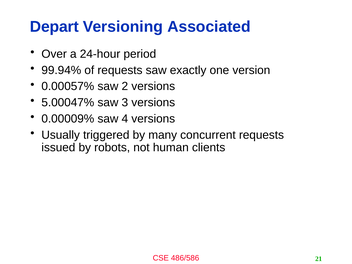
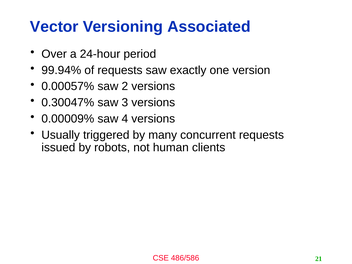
Depart: Depart -> Vector (54, 27)
5.00047%: 5.00047% -> 0.30047% (68, 103)
